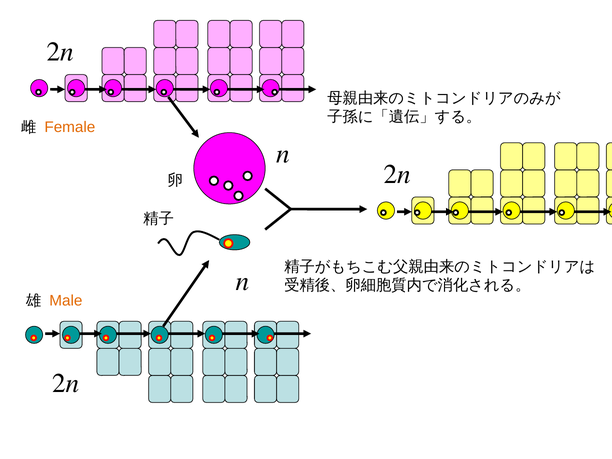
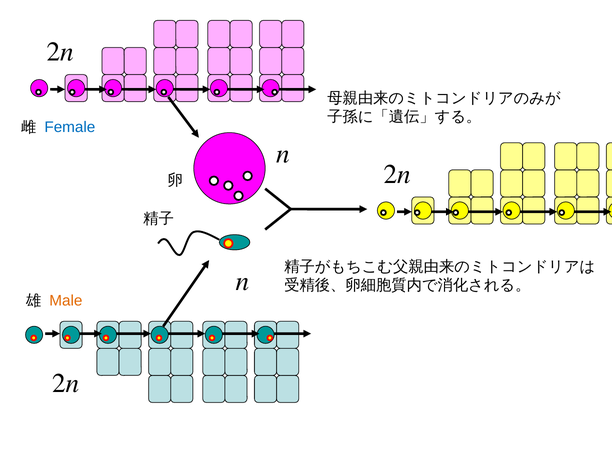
Female colour: orange -> blue (70, 127)
